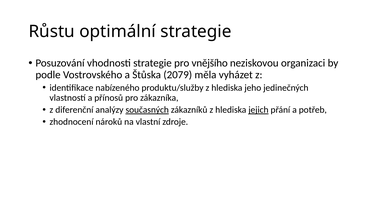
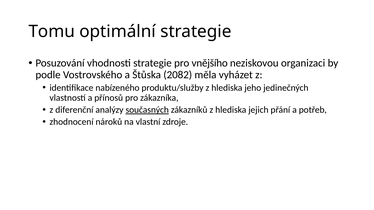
Růstu: Růstu -> Tomu (52, 31)
2079: 2079 -> 2082 (178, 75)
jejich underline: present -> none (258, 110)
